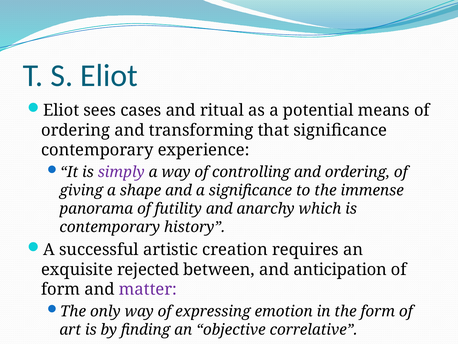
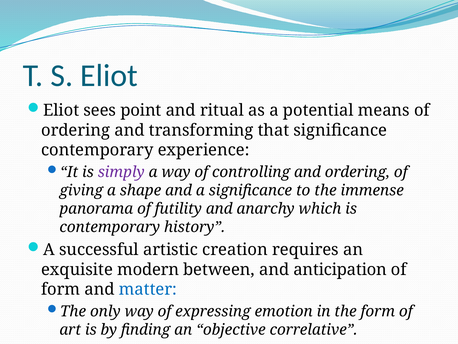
cases: cases -> point (141, 110)
rejected: rejected -> modern (148, 269)
matter colour: purple -> blue (148, 289)
